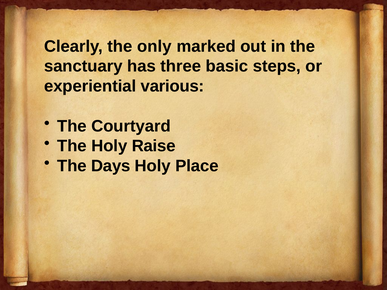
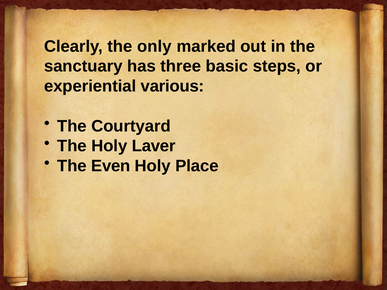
Raise: Raise -> Laver (154, 146)
Days: Days -> Even (111, 166)
